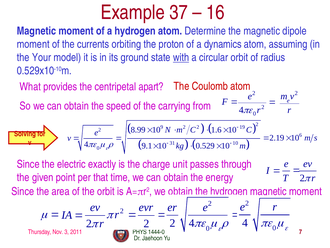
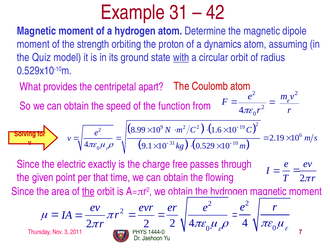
Example 37: 37 -> 31 (179, 12)
16: 16 -> 42 (215, 12)
currents: currents -> strength (93, 44)
Your: Your -> Quiz (41, 57)
carrying: carrying -> function (174, 106)
unit: unit -> free (180, 164)
energy: energy -> flowing (220, 177)
the underline: none -> present (88, 191)
